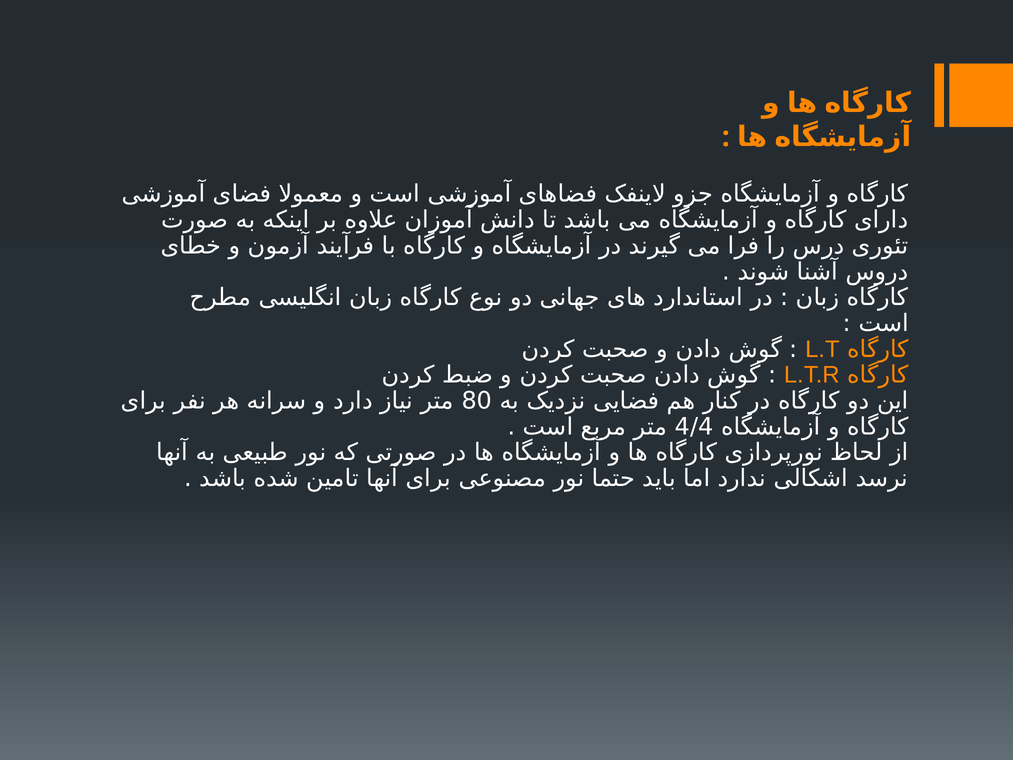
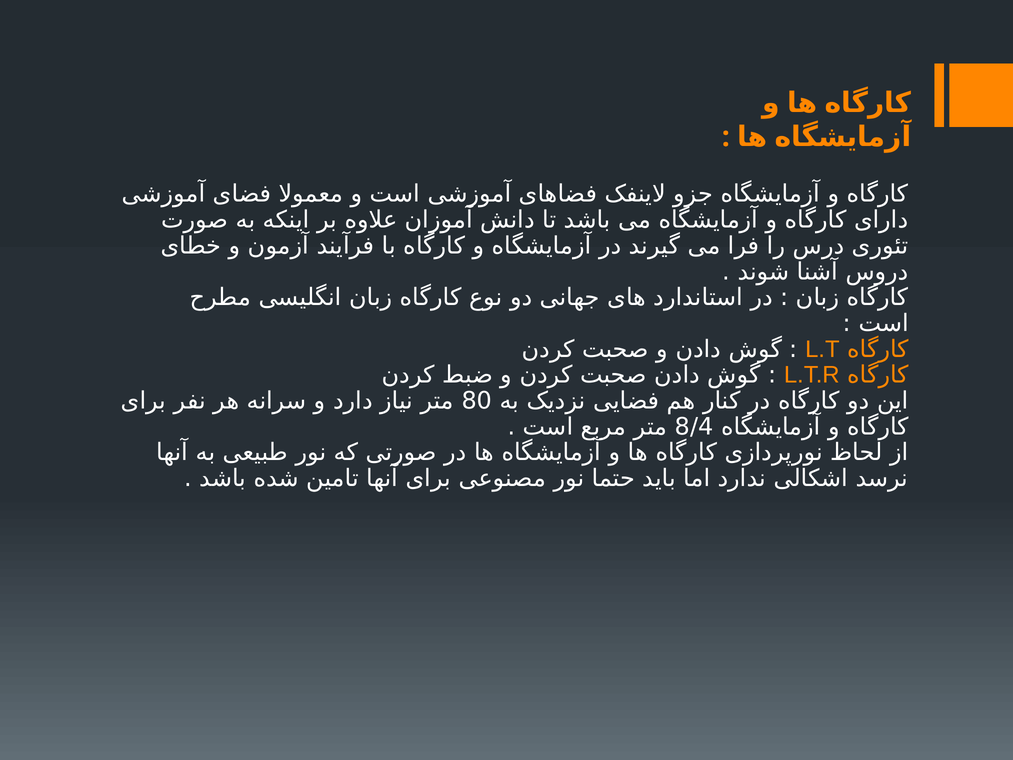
4/4: 4/4 -> 8/4 (694, 427)
